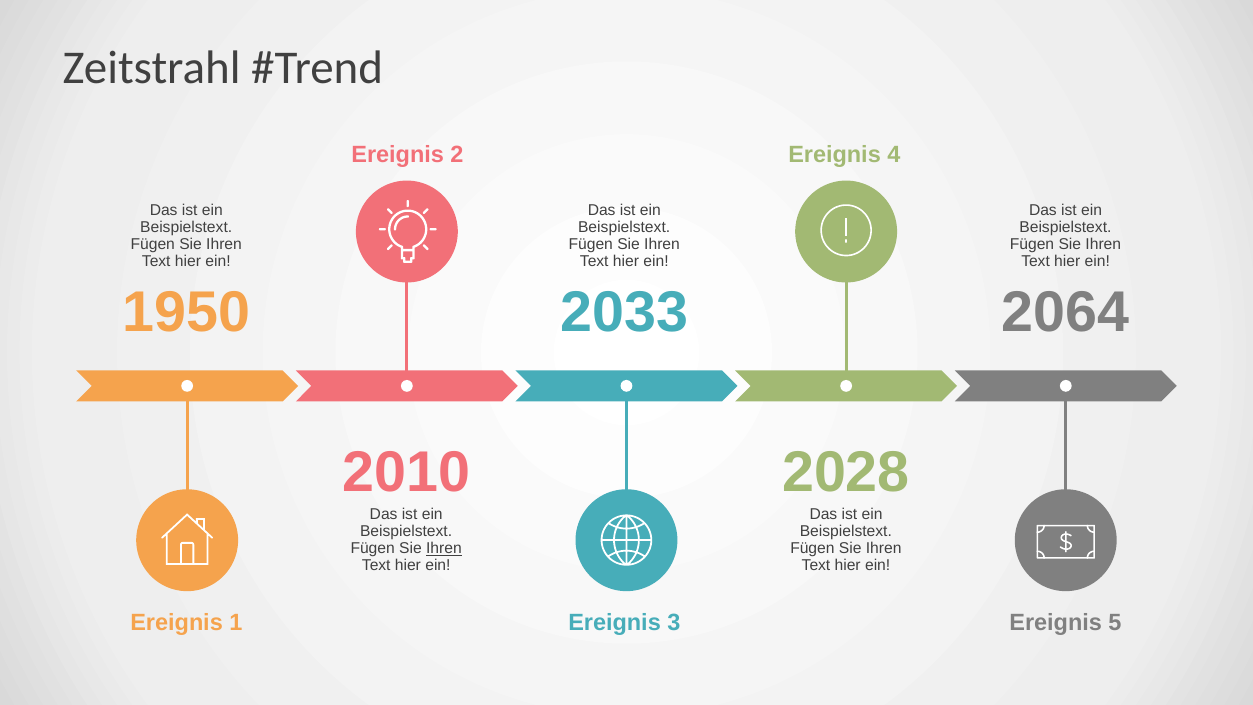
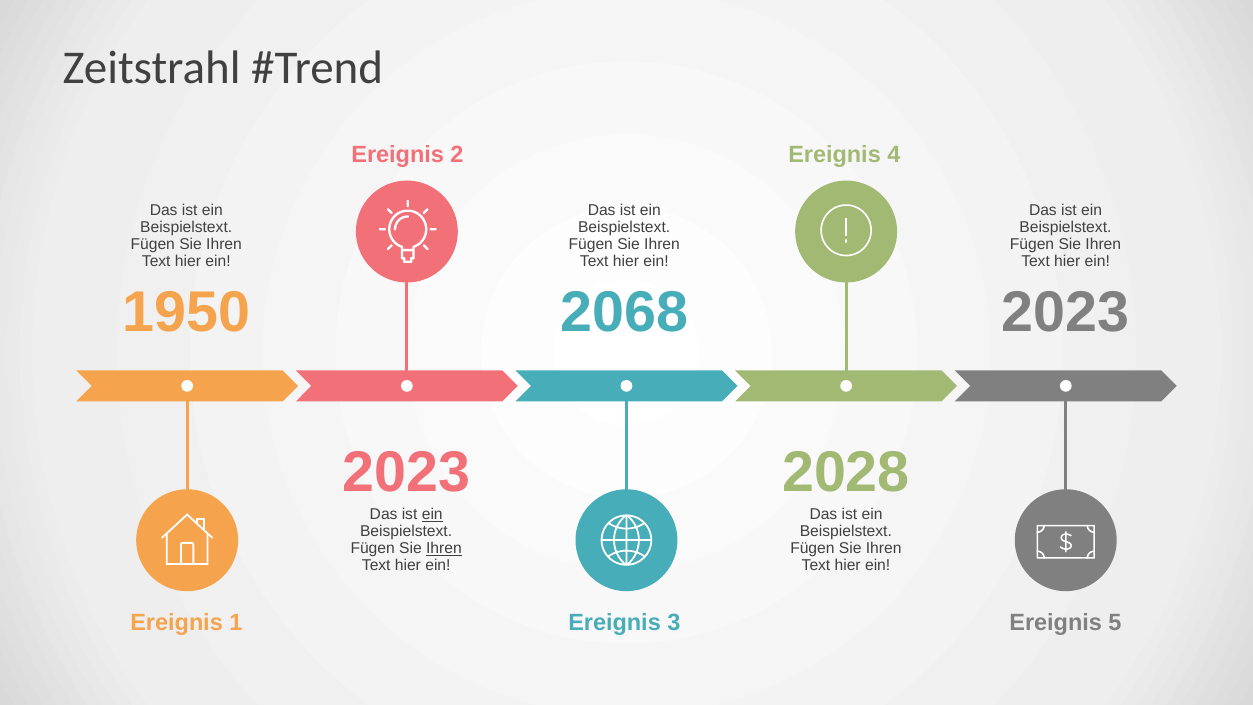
2033: 2033 -> 2068 (624, 312)
2064: 2064 -> 2023 (1066, 312)
2010: 2010 -> 2023 (406, 472)
ein underline: none -> present (432, 514)
